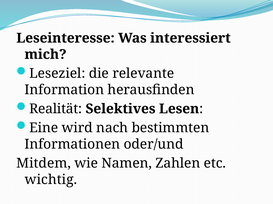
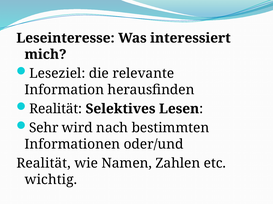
Eine: Eine -> Sehr (44, 128)
Mitdem: Mitdem -> Realität (44, 164)
